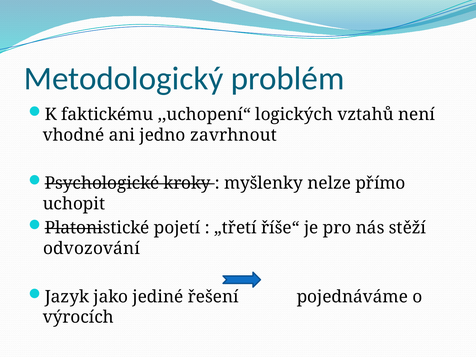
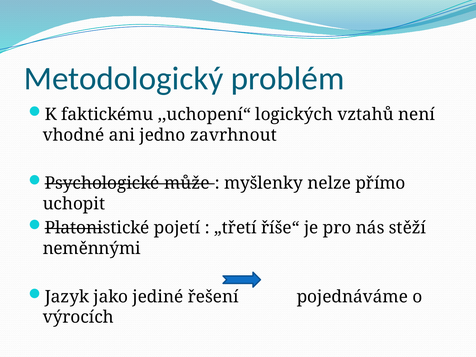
kroky: kroky -> může (187, 183)
odvozování: odvozování -> neměnnými (92, 249)
